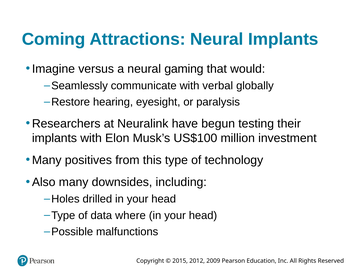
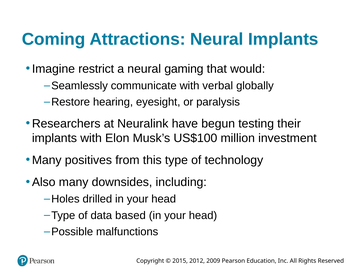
versus: versus -> restrict (96, 69)
where: where -> based (130, 216)
